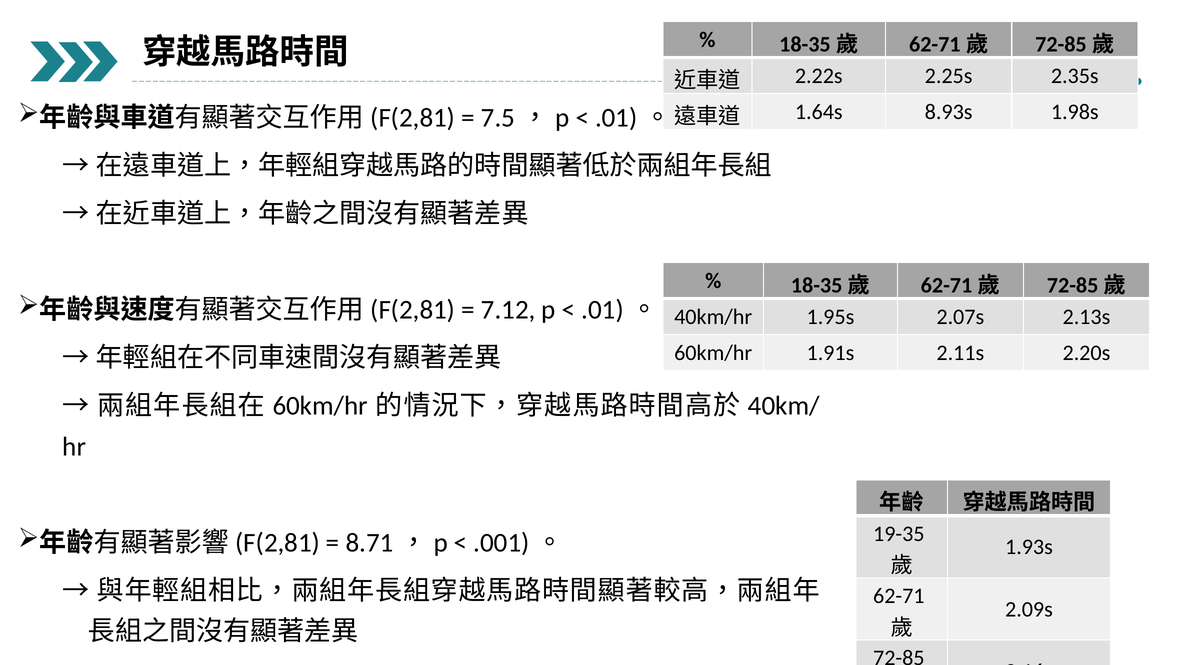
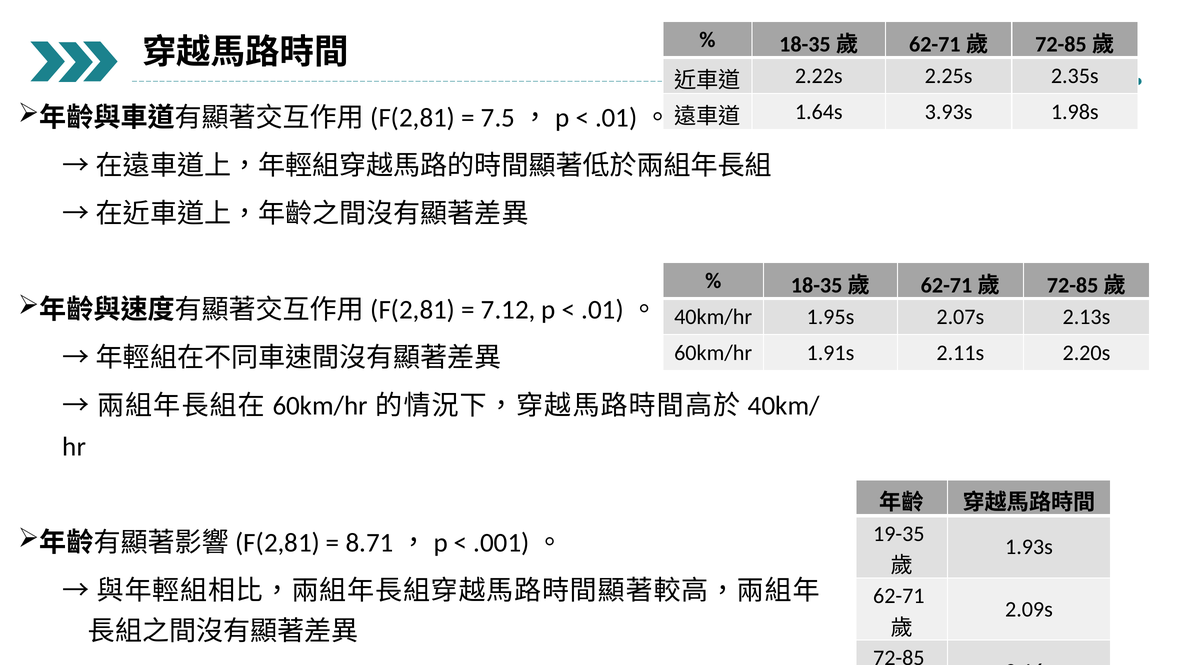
8.93s: 8.93s -> 3.93s (949, 112)
